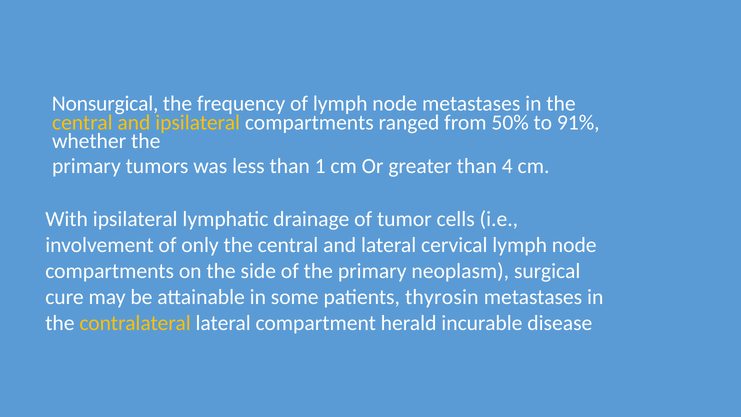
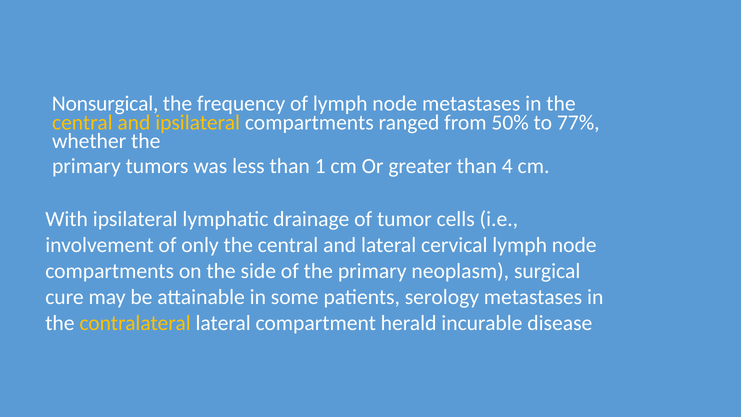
91%: 91% -> 77% (578, 122)
thyrosin: thyrosin -> serology (442, 297)
